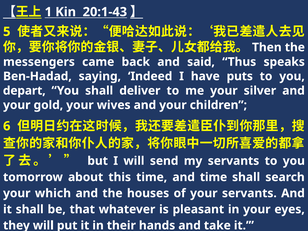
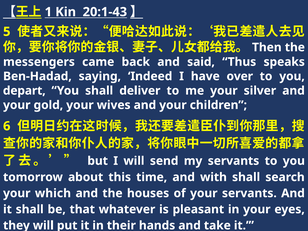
puts: puts -> over (240, 76)
and time: time -> with (213, 177)
